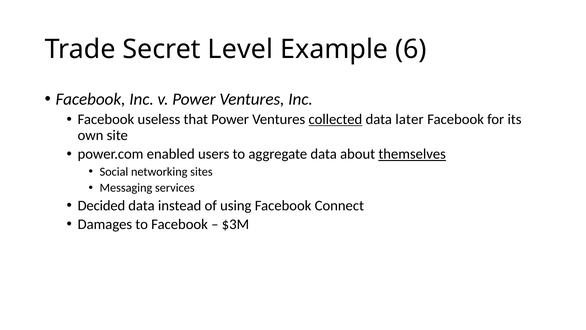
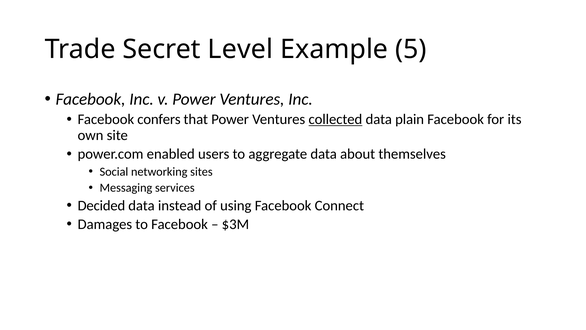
6: 6 -> 5 (411, 49)
useless: useless -> confers (159, 119)
later: later -> plain (410, 119)
themselves underline: present -> none (412, 154)
